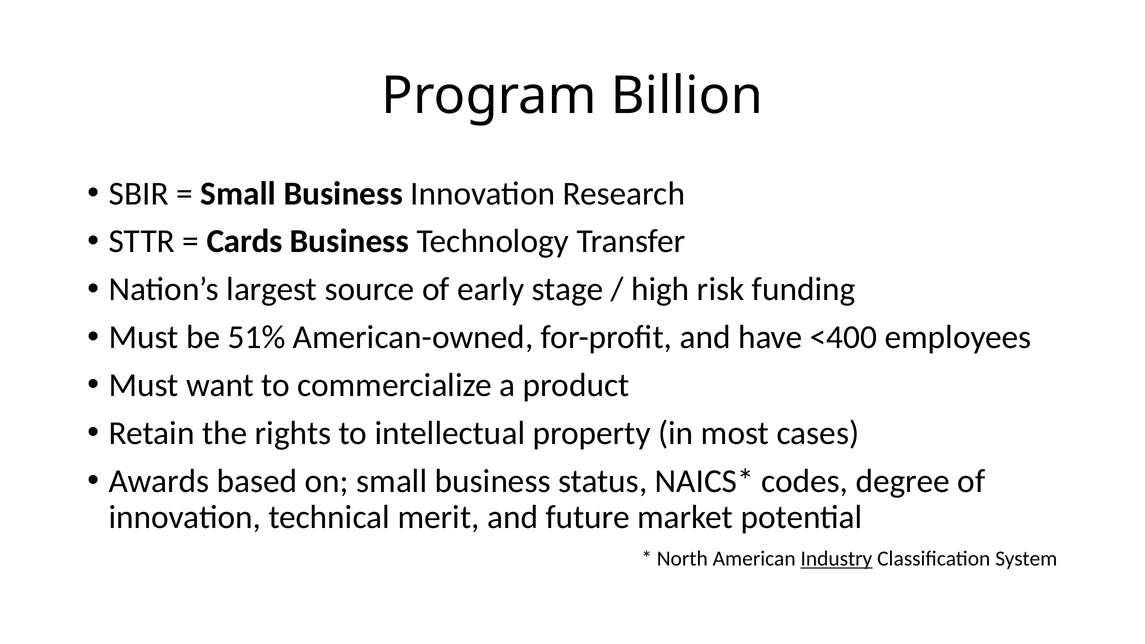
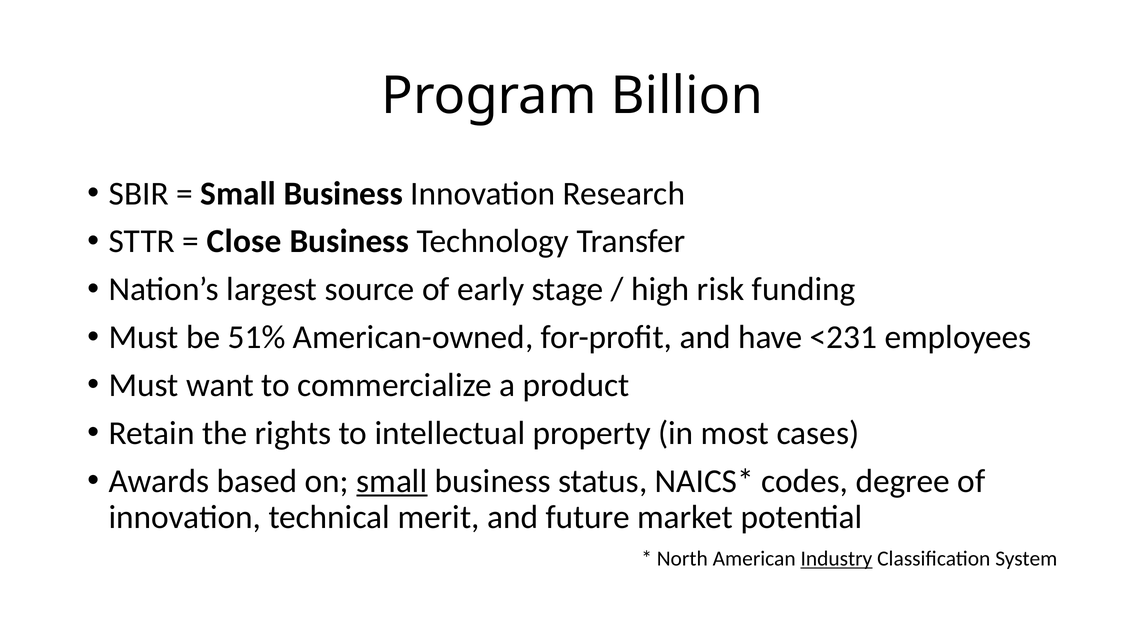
Cards: Cards -> Close (244, 241)
<400: <400 -> <231 (843, 337)
small underline: none -> present (392, 481)
